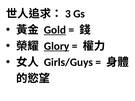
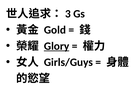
Gold underline: present -> none (55, 30)
